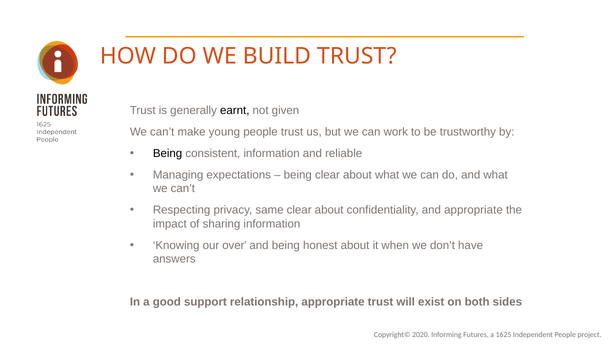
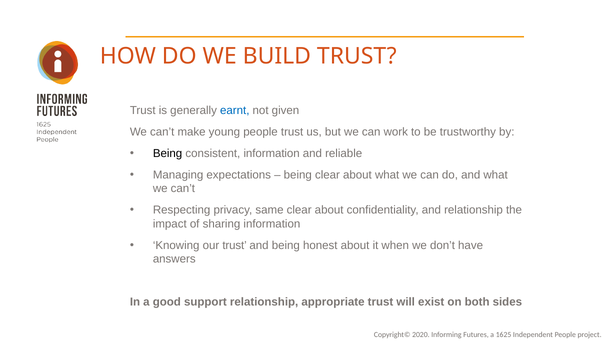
earnt colour: black -> blue (235, 110)
and appropriate: appropriate -> relationship (473, 210)
our over: over -> trust (235, 245)
